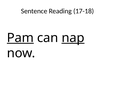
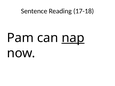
Pam underline: present -> none (20, 38)
